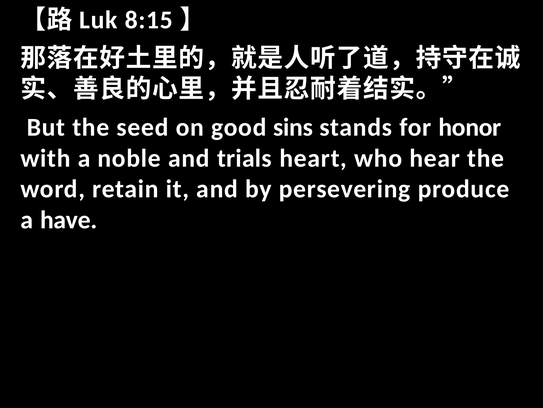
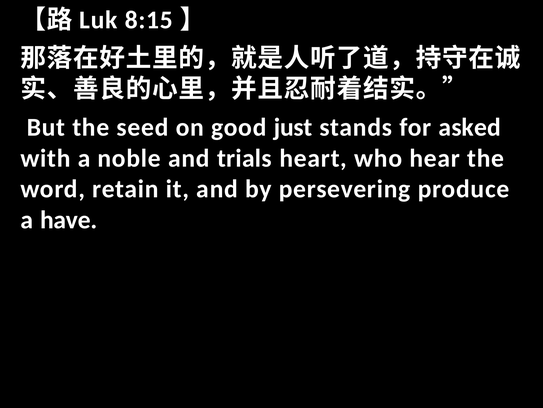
sins: sins -> just (293, 127)
honor: honor -> asked (470, 127)
